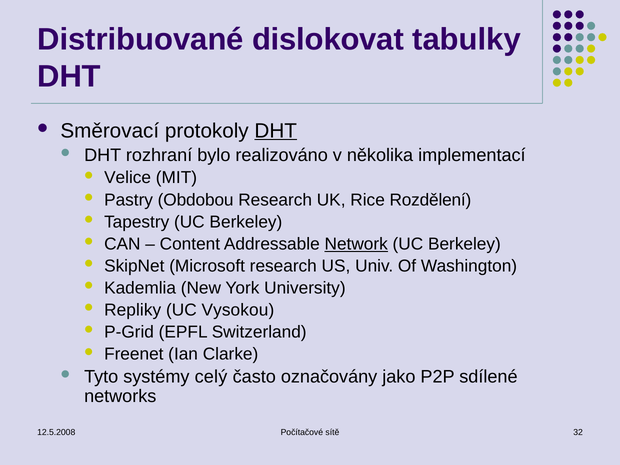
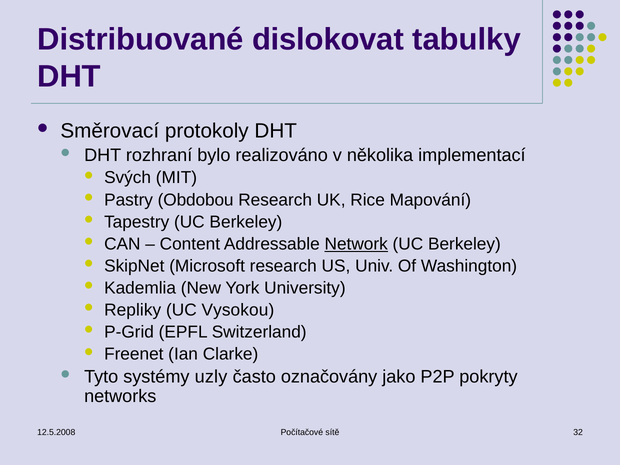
DHT underline: present -> none (276, 131)
Velice: Velice -> Svých (128, 178)
Rozdělení: Rozdělení -> Mapování (430, 200)
celý: celý -> uzly (211, 377)
sdílené: sdílené -> pokryty (488, 377)
